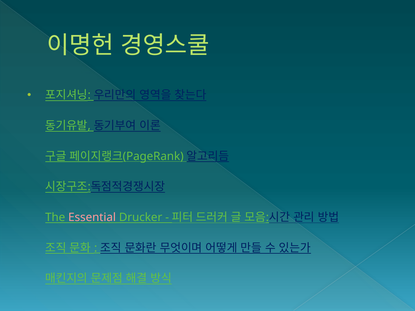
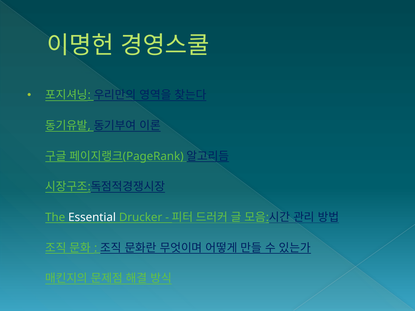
Essential colour: pink -> white (92, 217)
